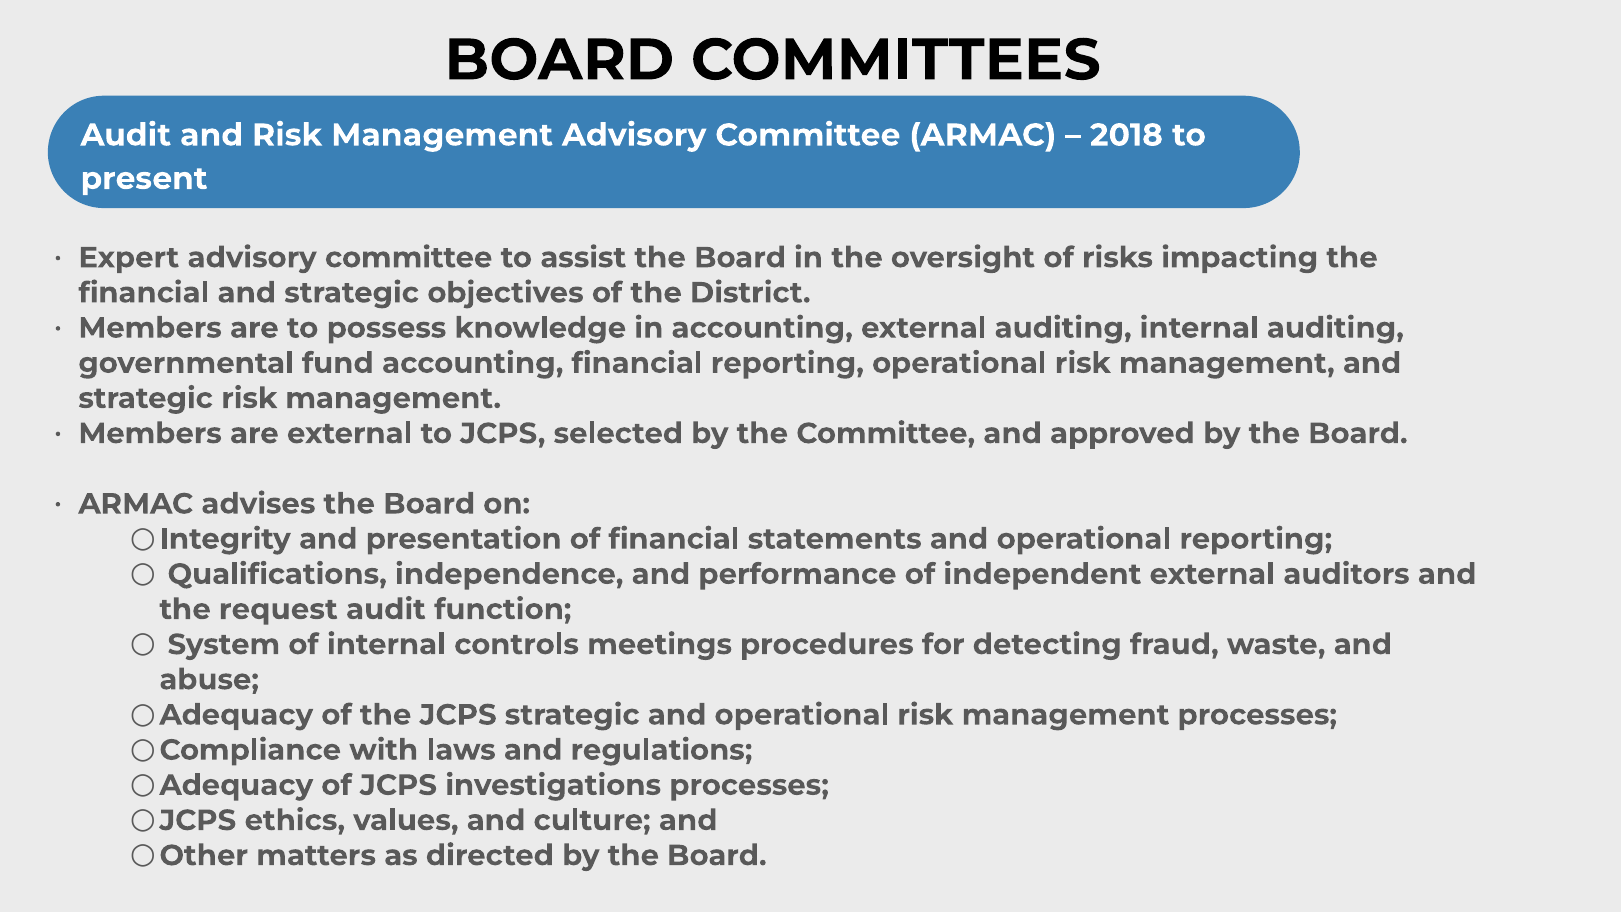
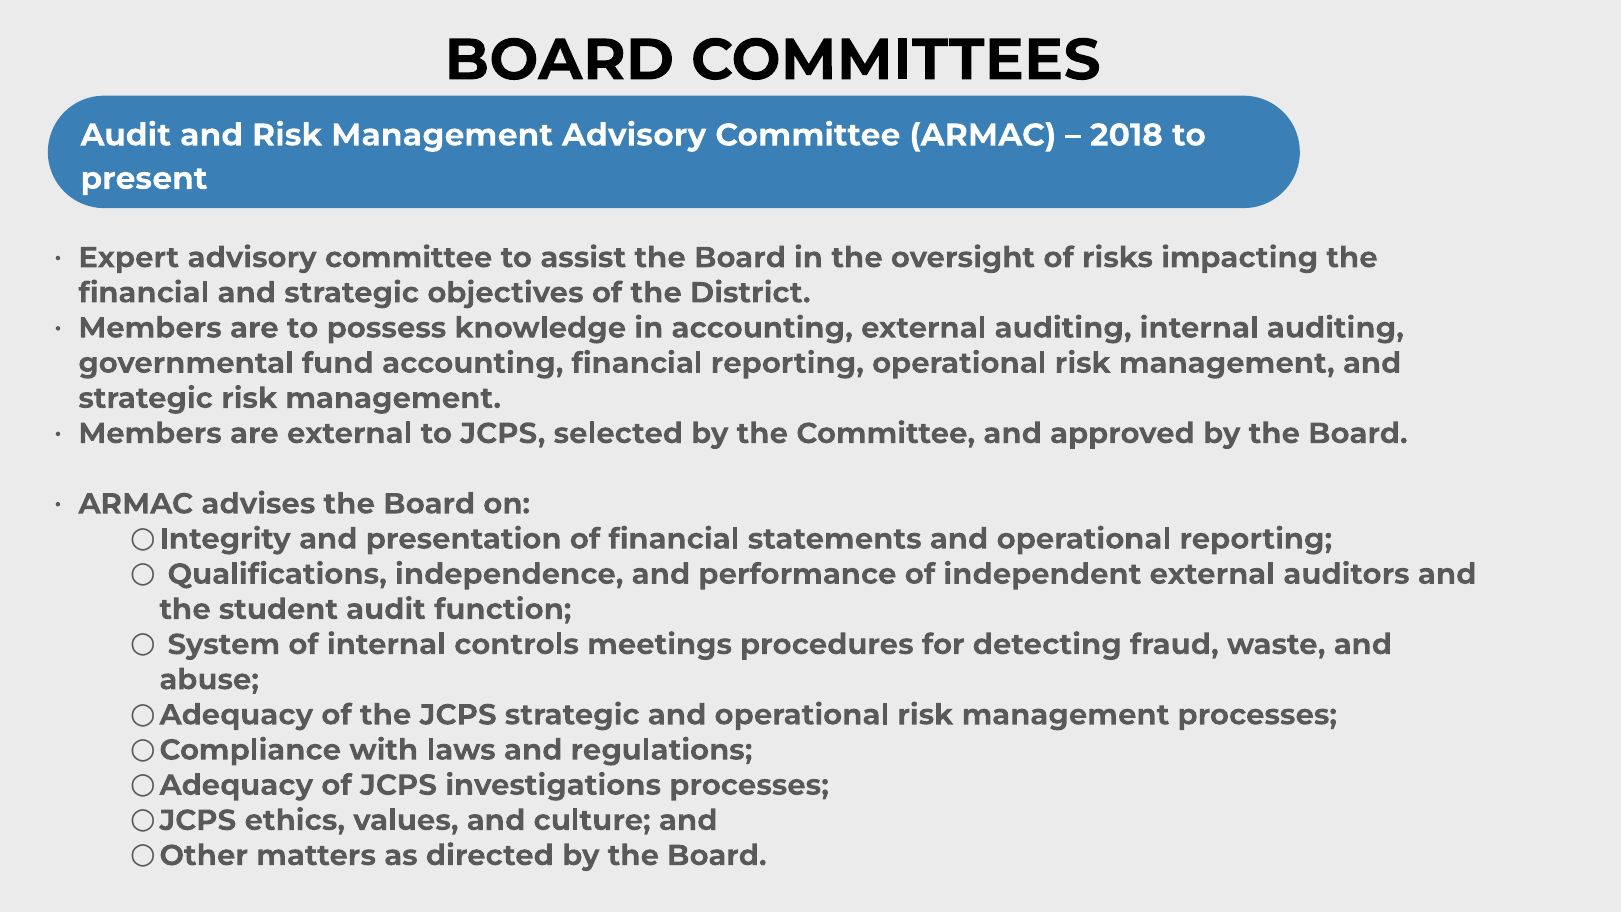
request: request -> student (278, 609)
